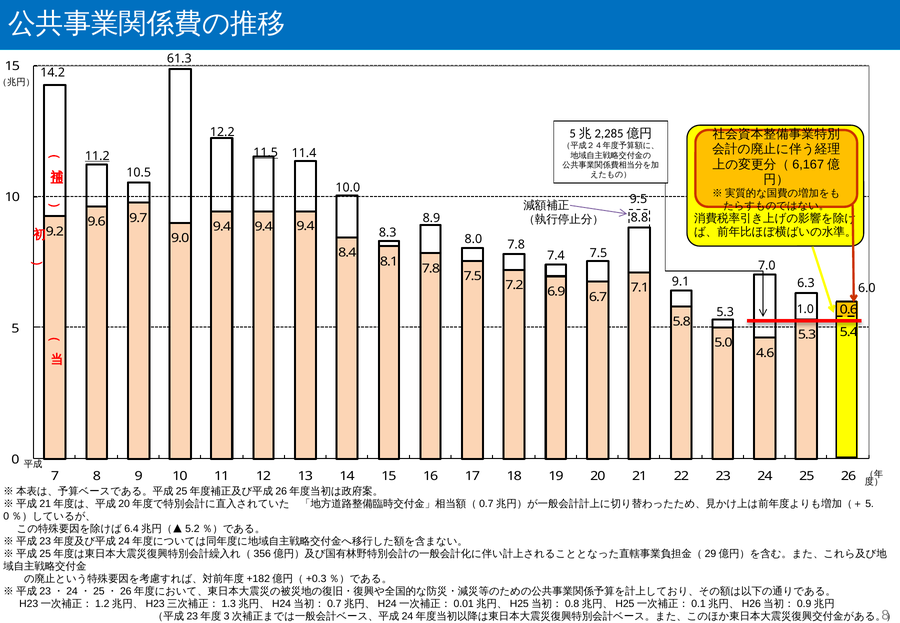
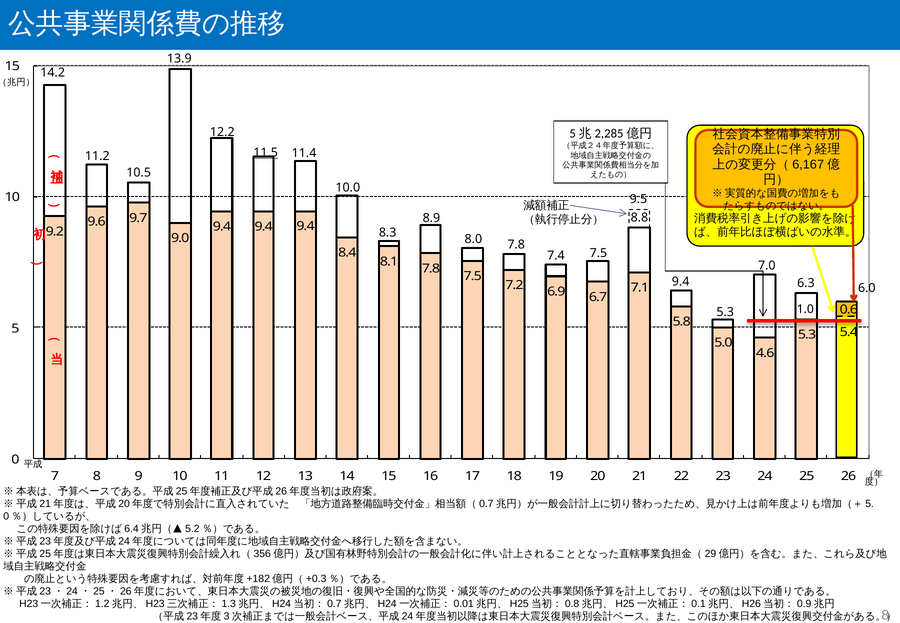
61.3: 61.3 -> 13.9 (179, 59)
11.2 underline: present -> none (97, 156)
9.1: 9.1 -> 9.4 (681, 282)
